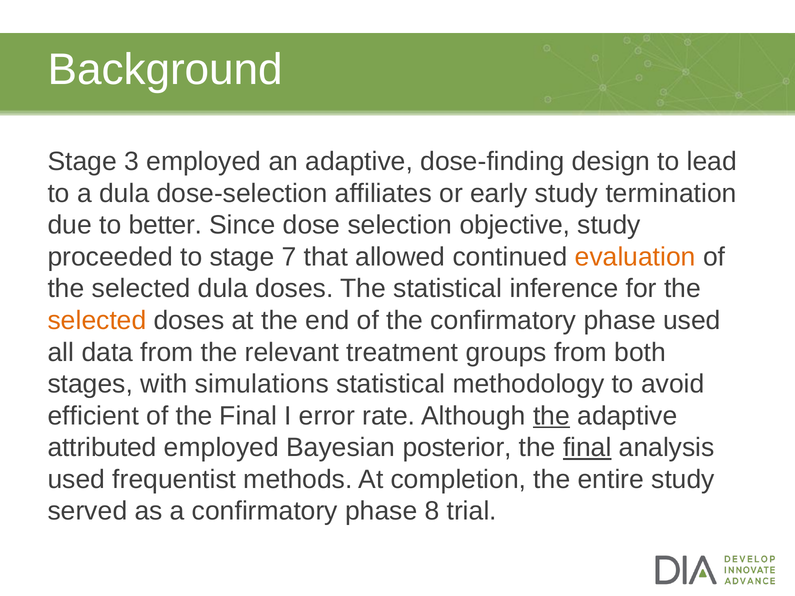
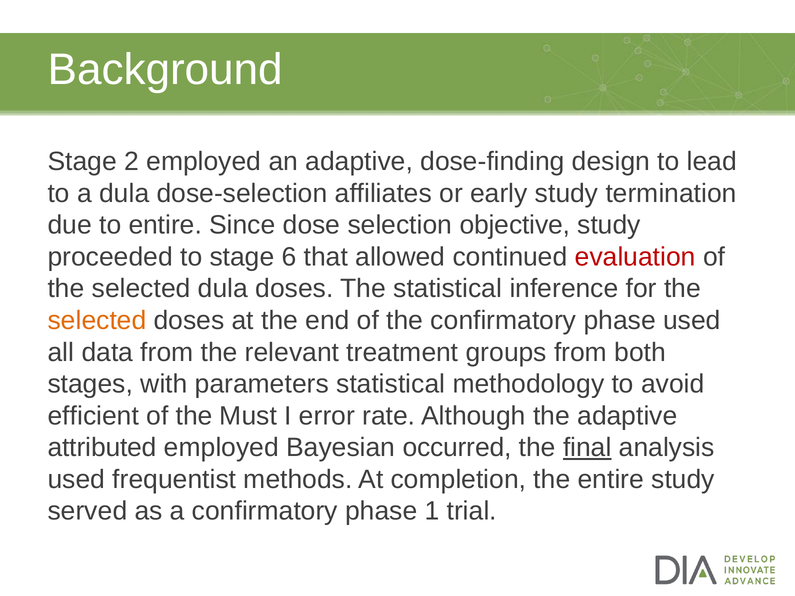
3: 3 -> 2 (132, 162)
to better: better -> entire (165, 225)
7: 7 -> 6 (289, 257)
evaluation colour: orange -> red (635, 257)
simulations: simulations -> parameters (262, 384)
of the Final: Final -> Must (248, 416)
the underline: present -> none (552, 416)
posterior: posterior -> occurred (457, 448)
8: 8 -> 1 (432, 511)
